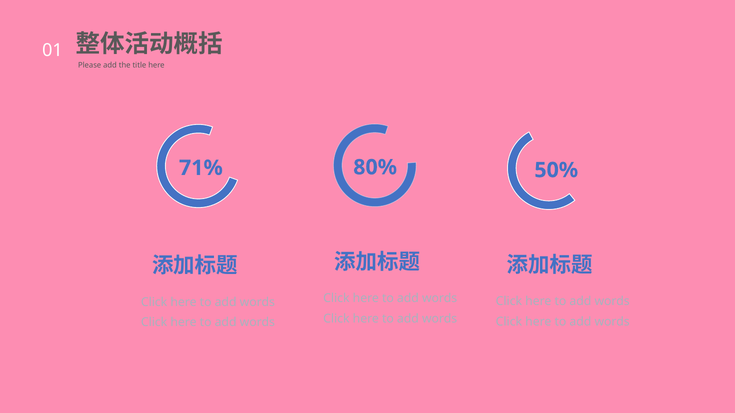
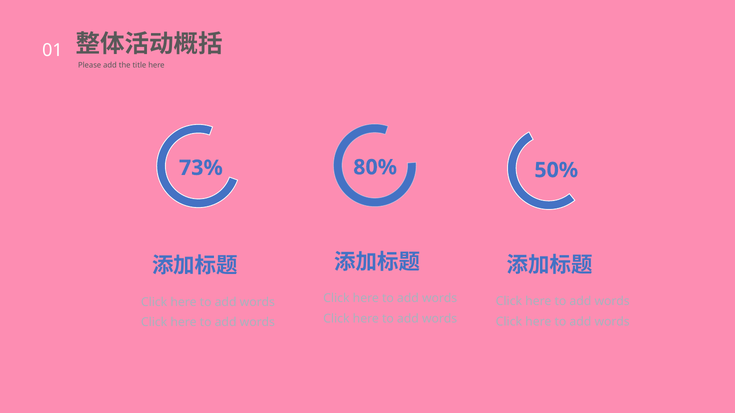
71%: 71% -> 73% (201, 168)
